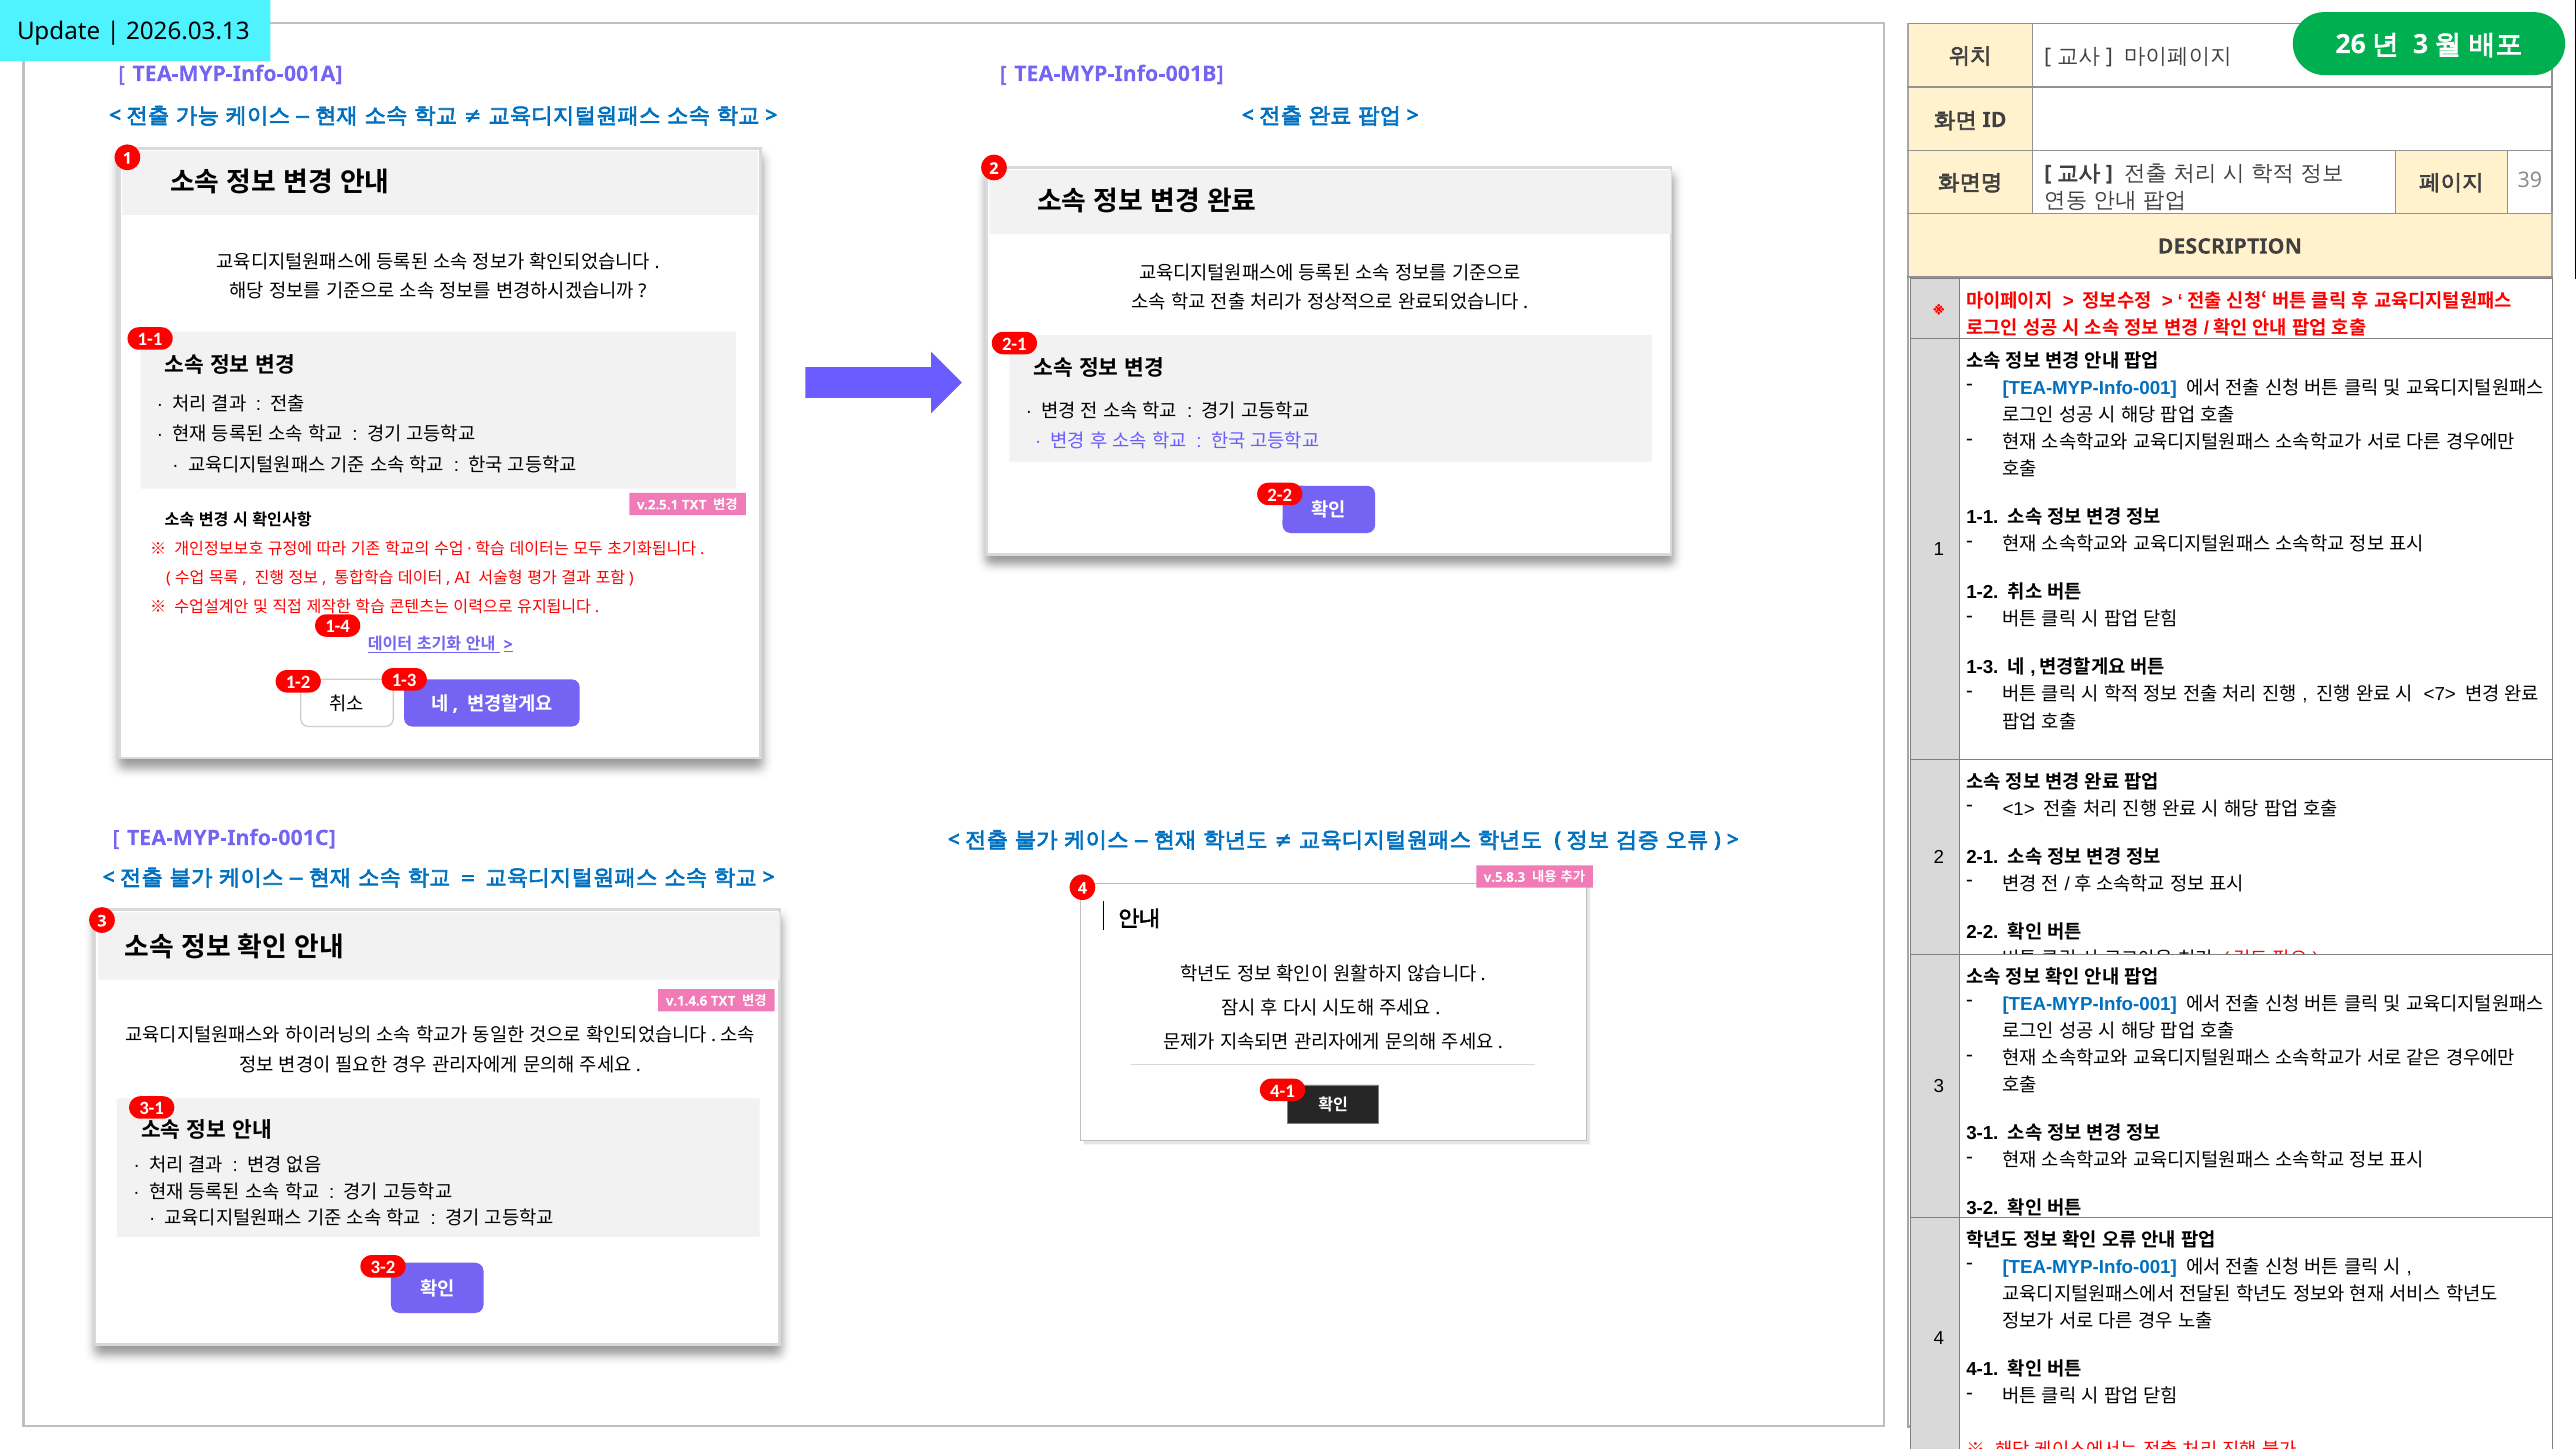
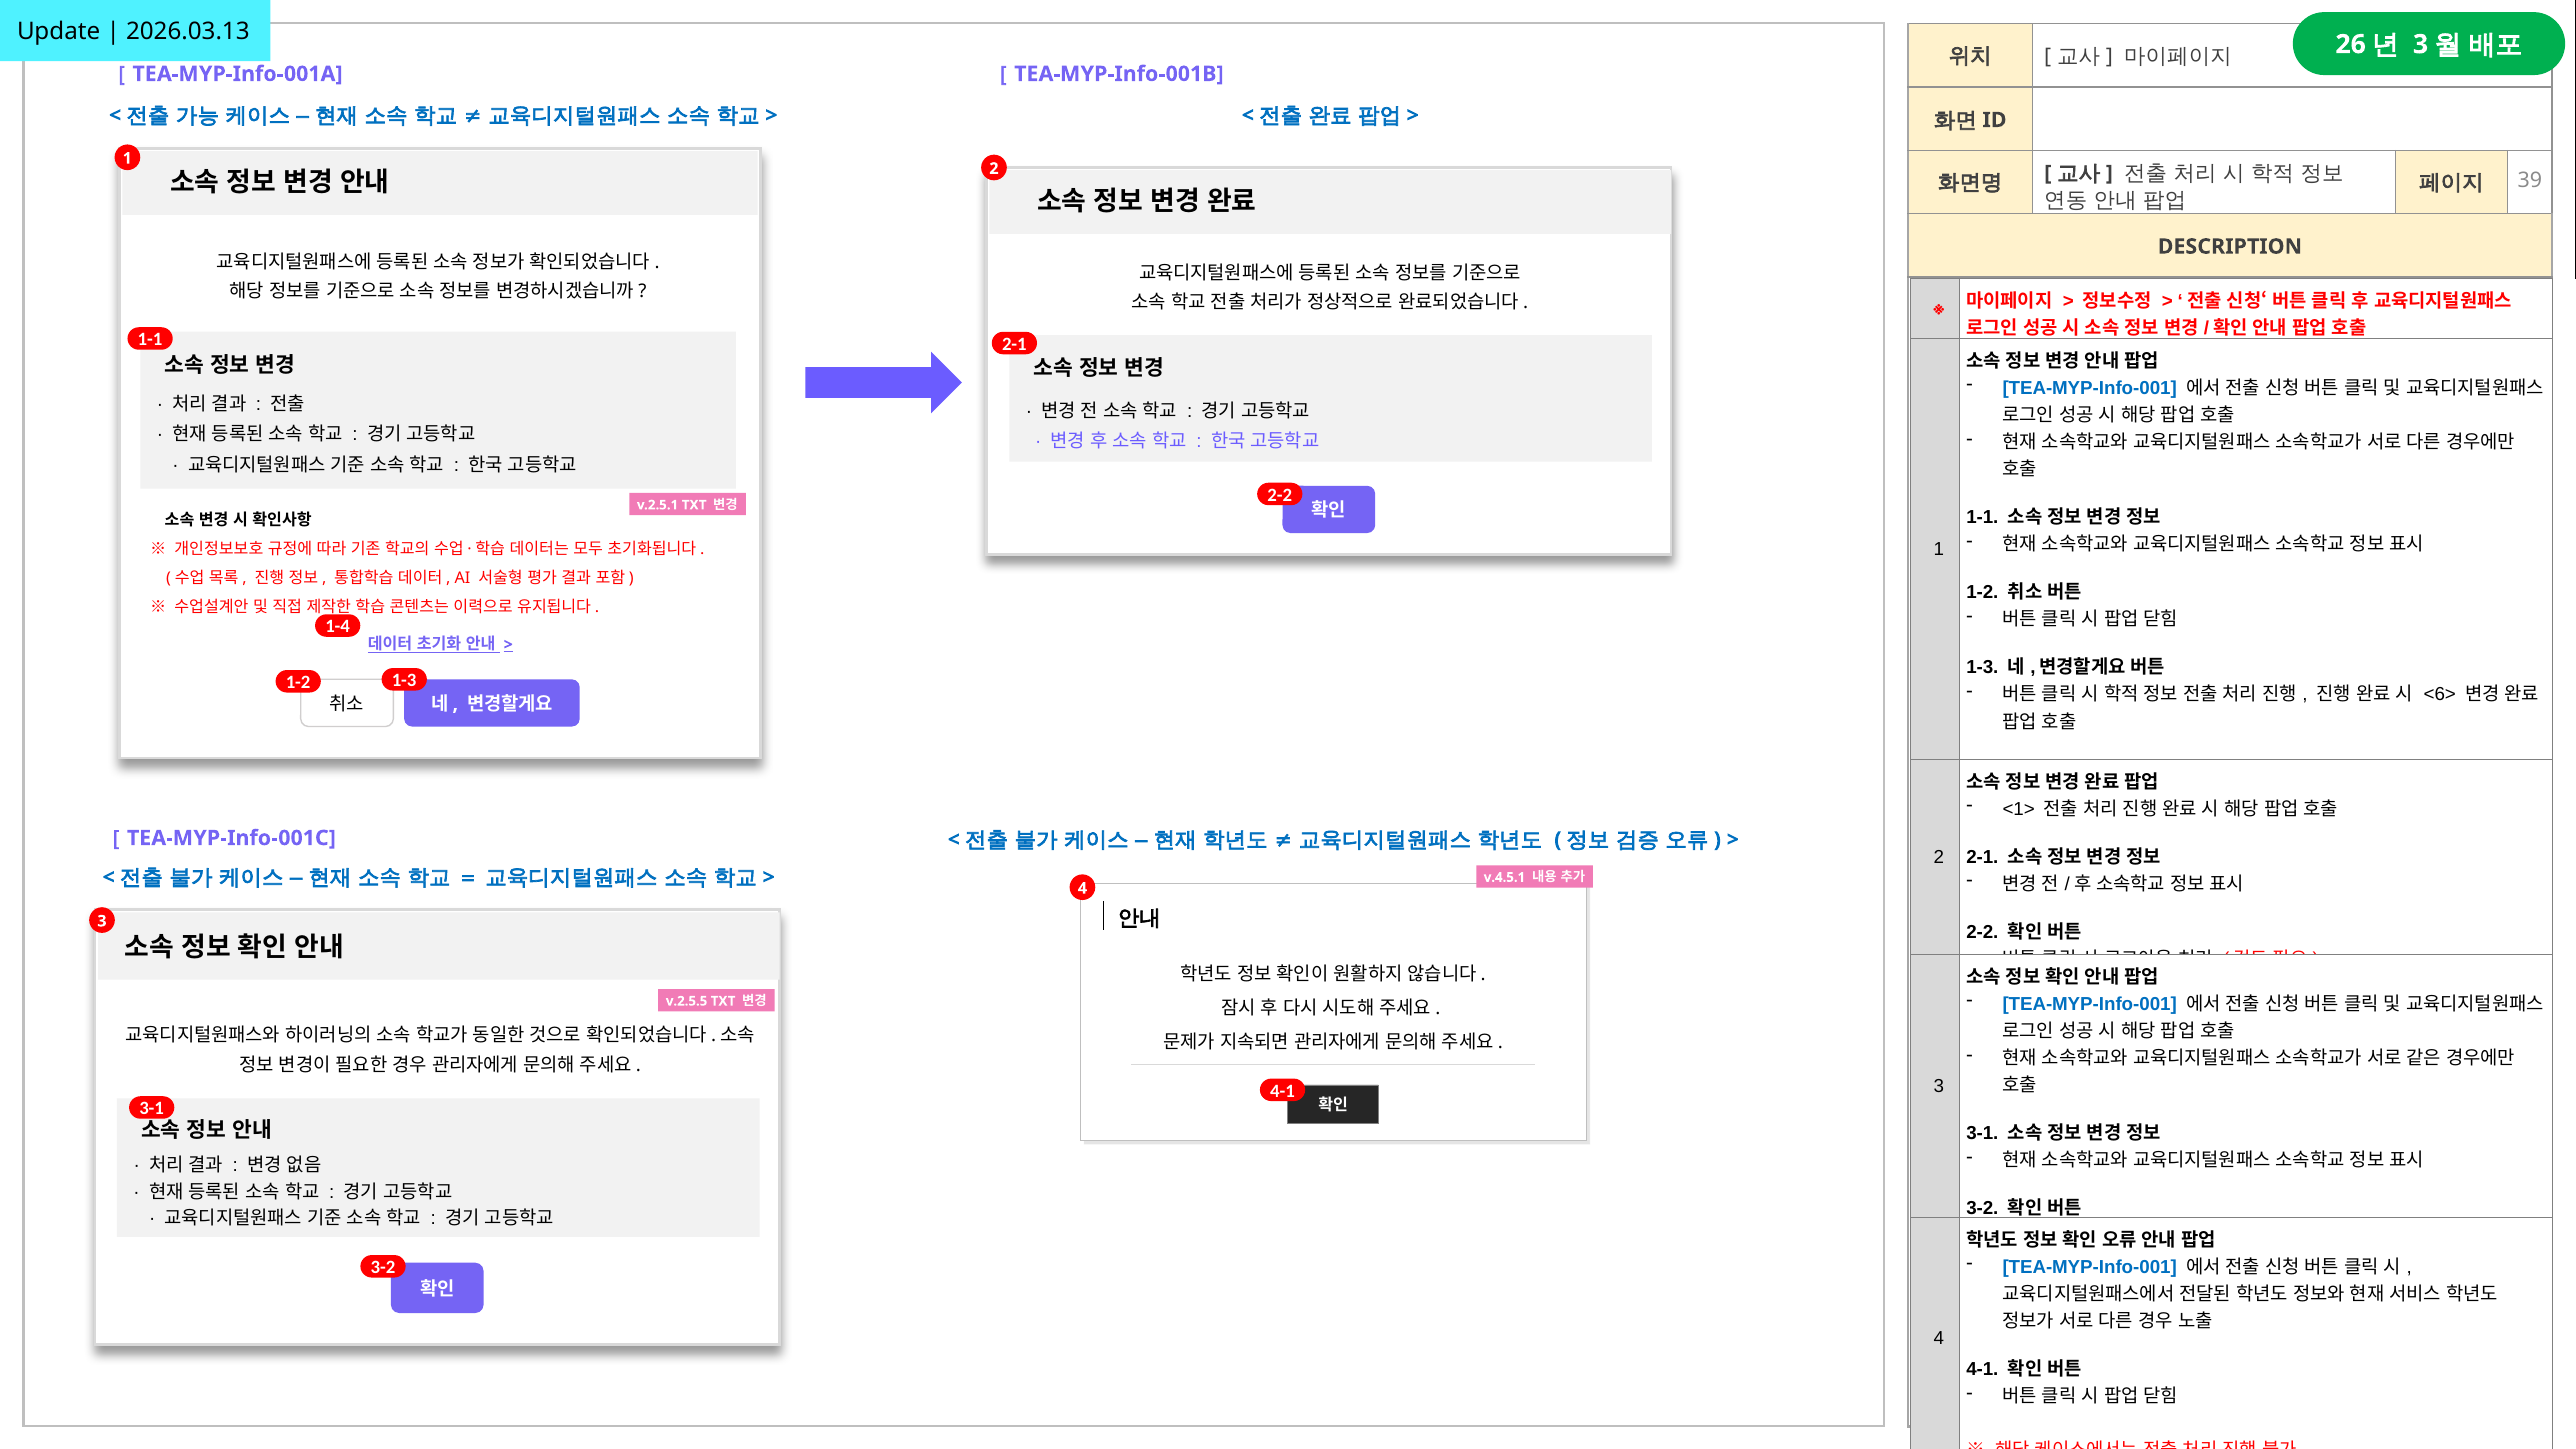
<7>: <7> -> <6> (2440, 695)
v.5.8.3: v.5.8.3 -> v.4.5.1 (1504, 877)
v.1.4.6: v.1.4.6 -> v.2.5.5 (687, 1001)
